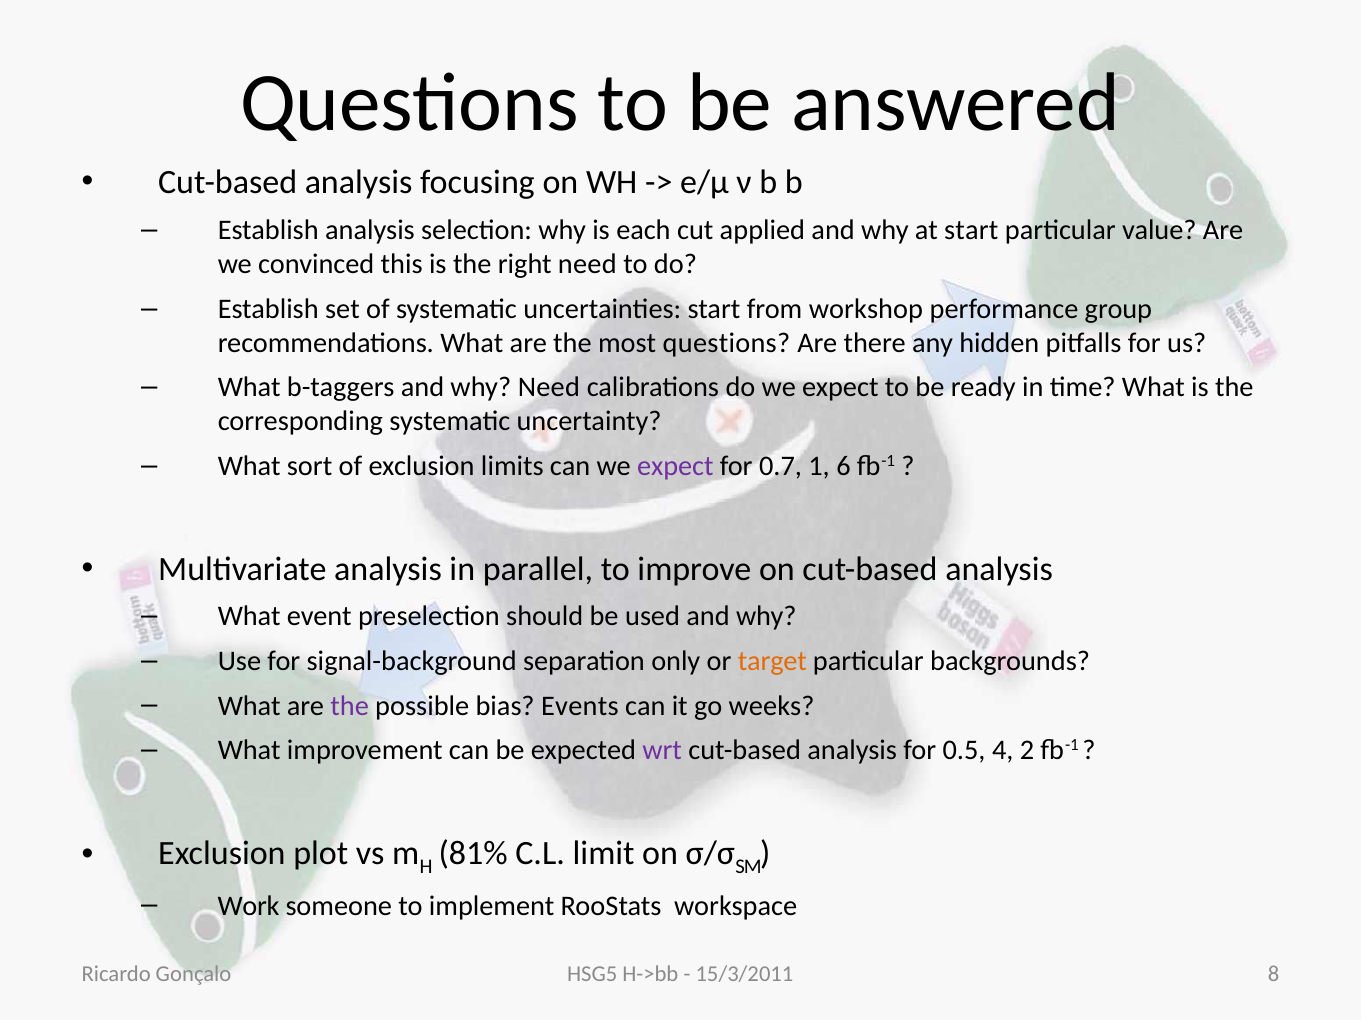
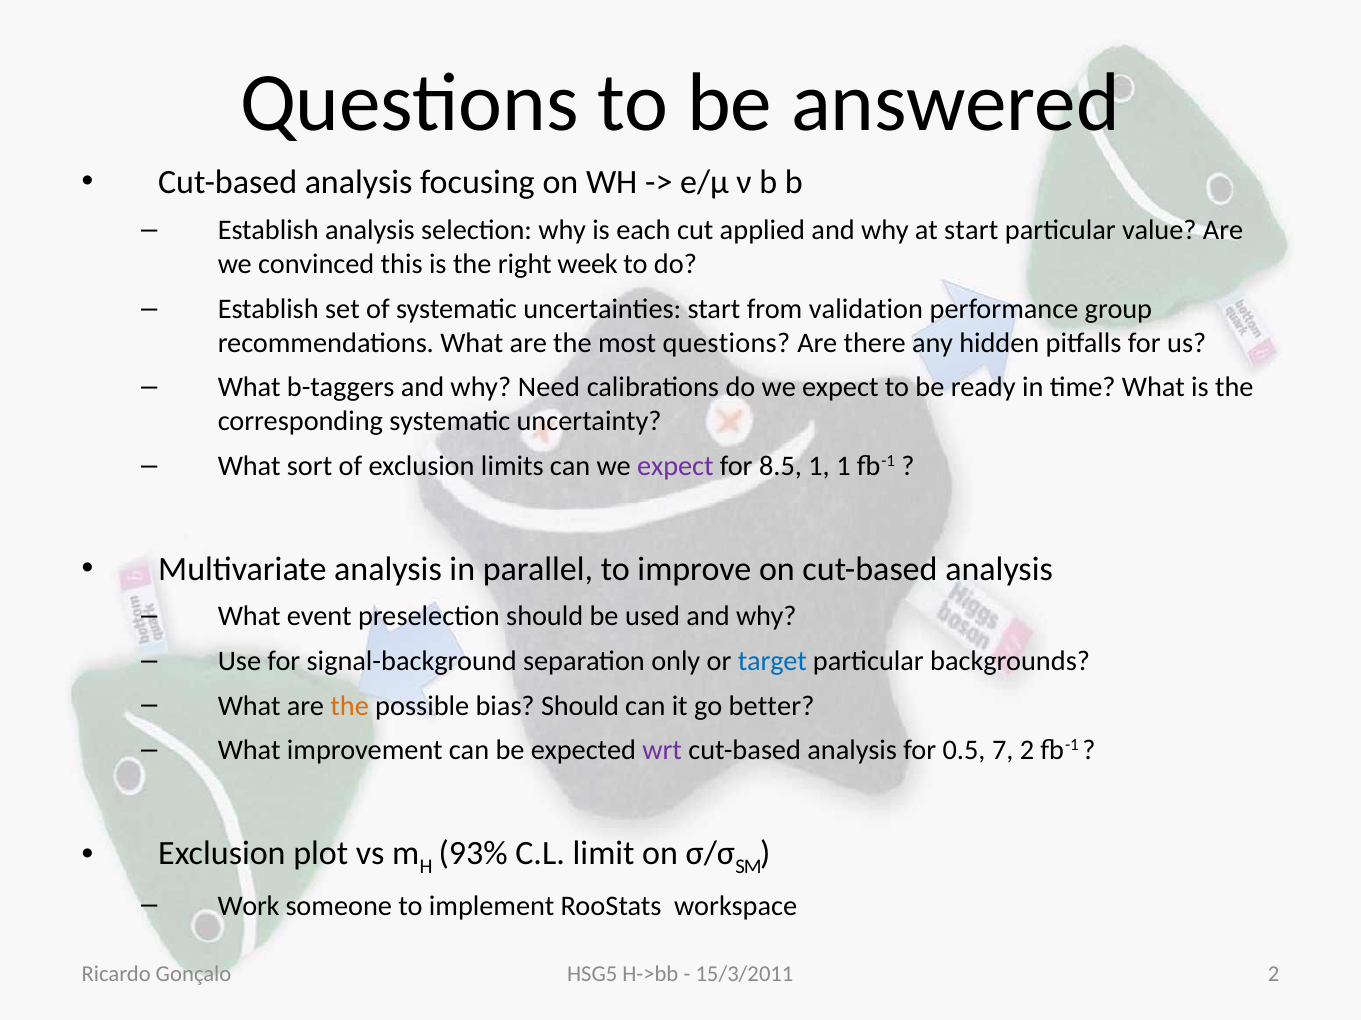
right need: need -> week (588, 265)
workshop: workshop -> validation (866, 309)
0.7: 0.7 -> 8.5 (780, 467)
1 6: 6 -> 1 (843, 467)
target colour: orange -> blue (772, 662)
the colour: purple -> orange (350, 706)
bias Events: Events -> Should (580, 706)
weeks: weeks -> better (772, 706)
4: 4 -> 7 (1003, 751)
81%: 81% -> 93% (473, 854)
15/3/2011 8: 8 -> 2 (1274, 975)
